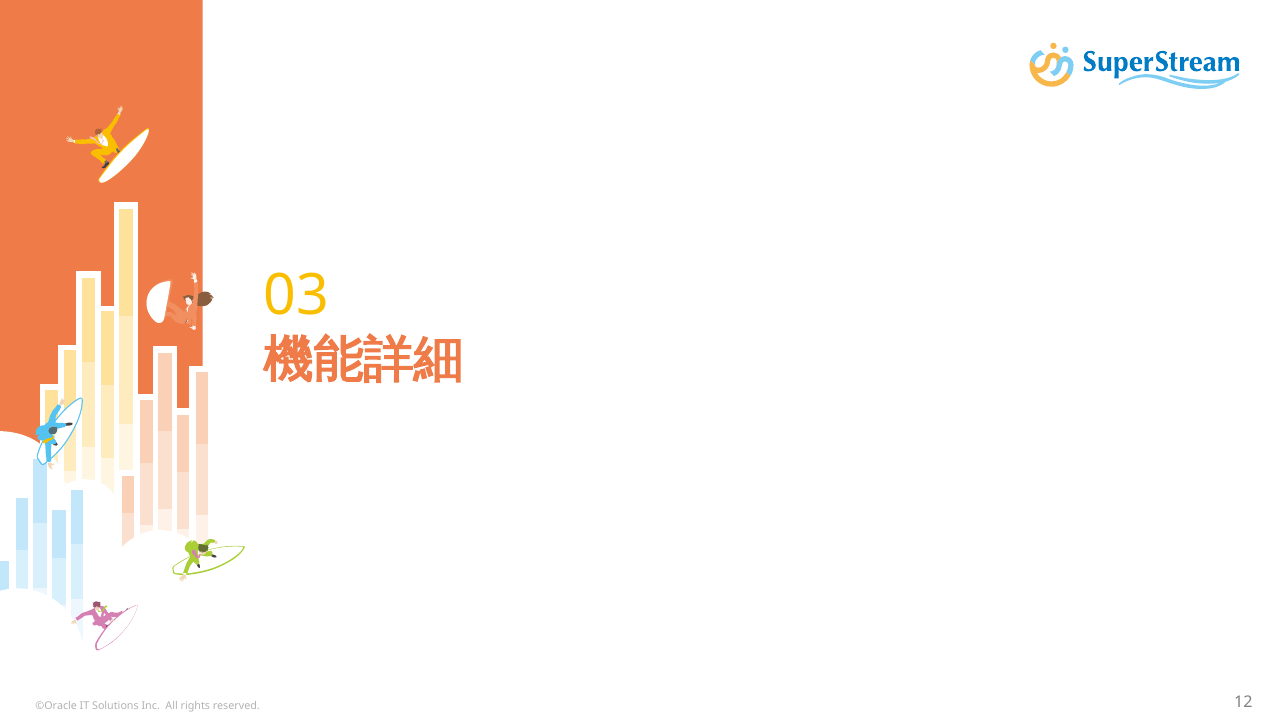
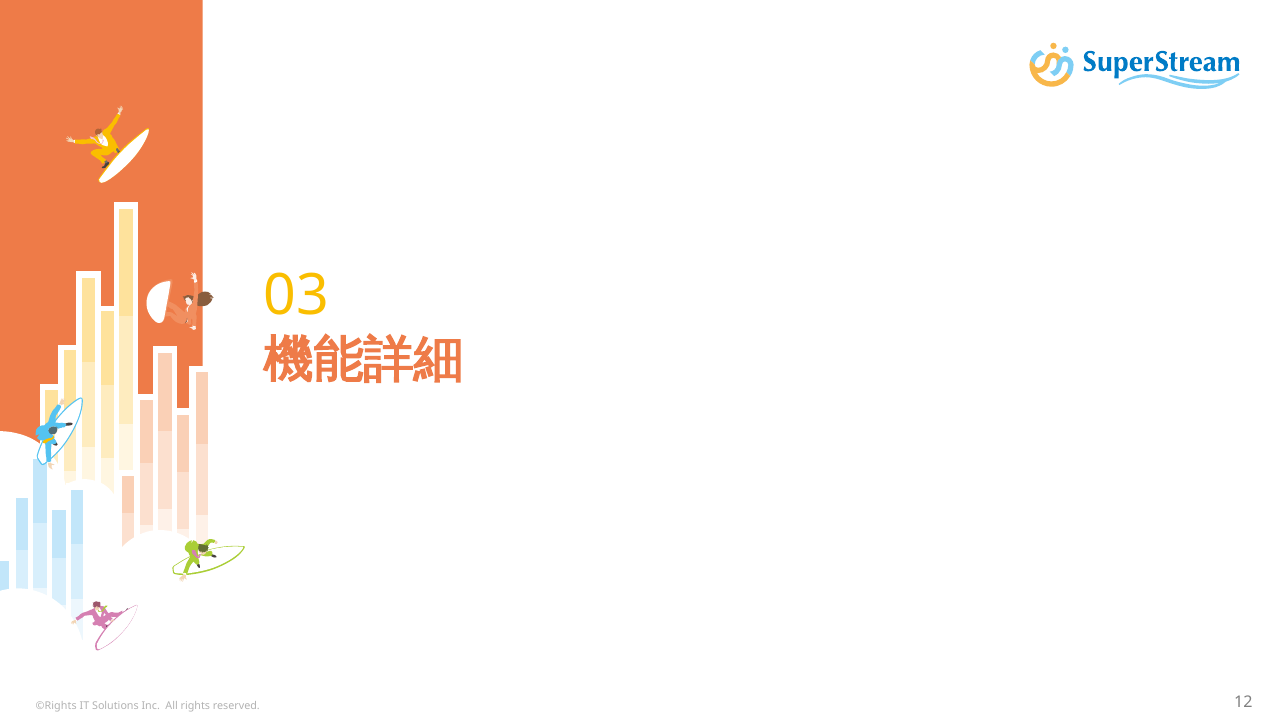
©Oracle: ©Oracle -> ©Rights (56, 706)
